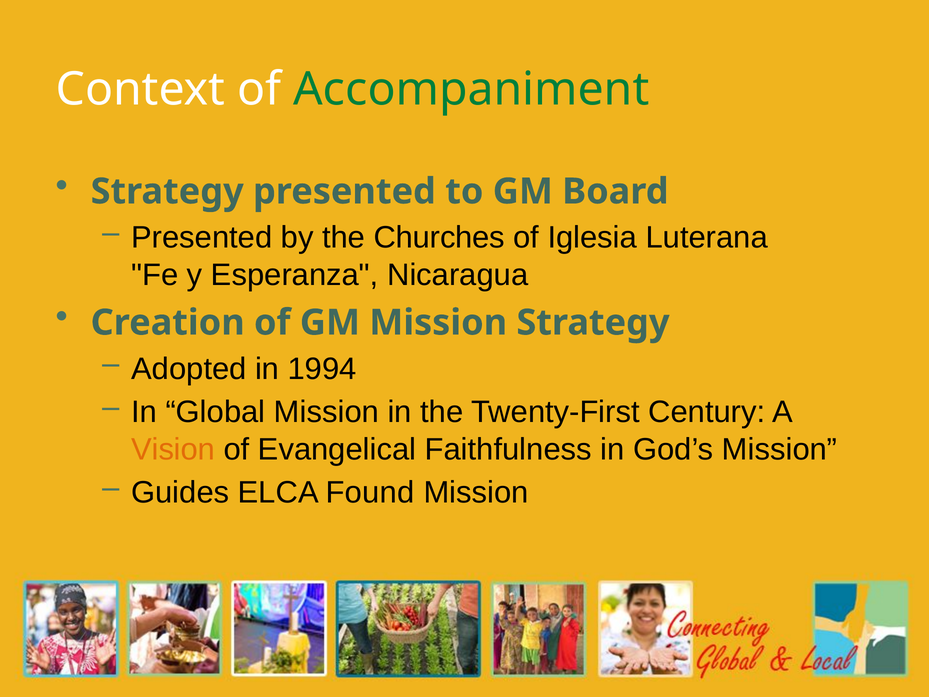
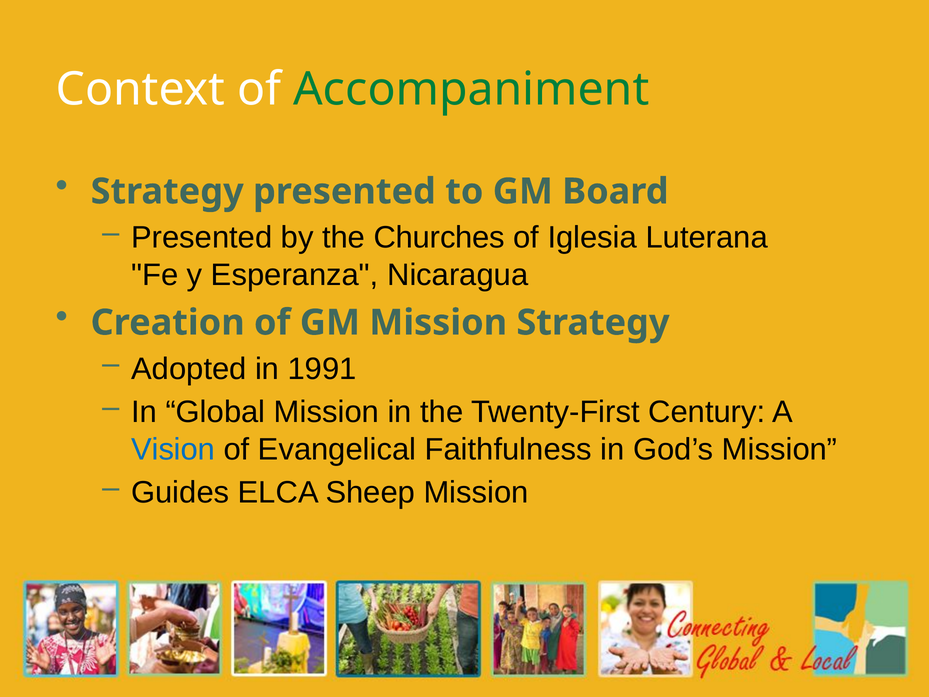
1994: 1994 -> 1991 (322, 369)
Vision colour: orange -> blue (173, 449)
Found: Found -> Sheep (370, 492)
